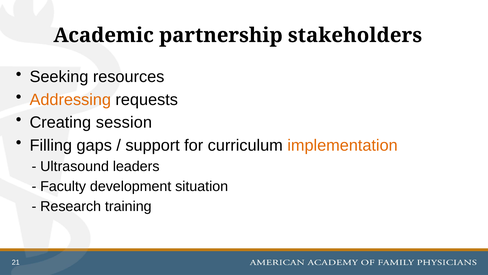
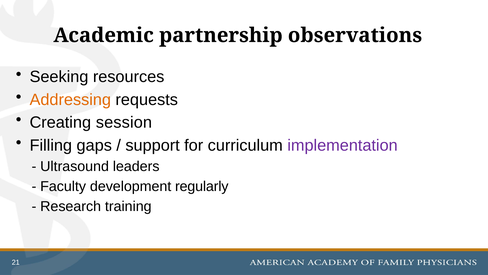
stakeholders: stakeholders -> observations (355, 35)
implementation colour: orange -> purple (343, 145)
situation: situation -> regularly (202, 186)
